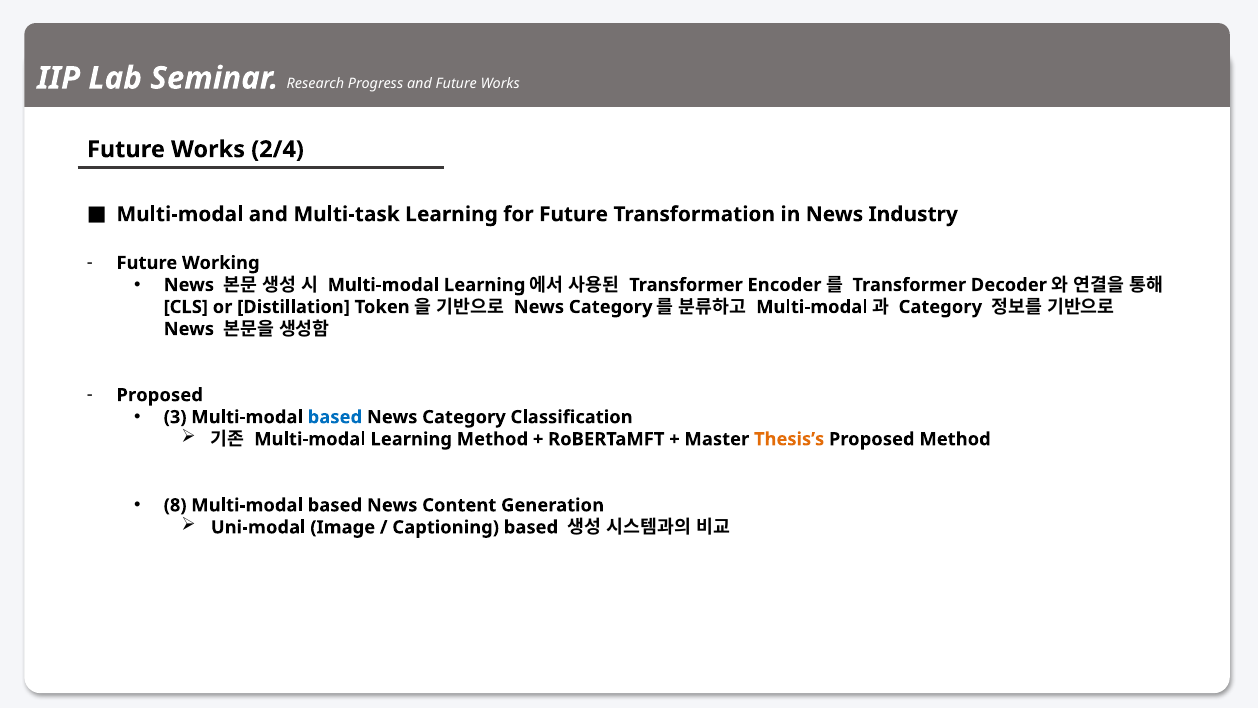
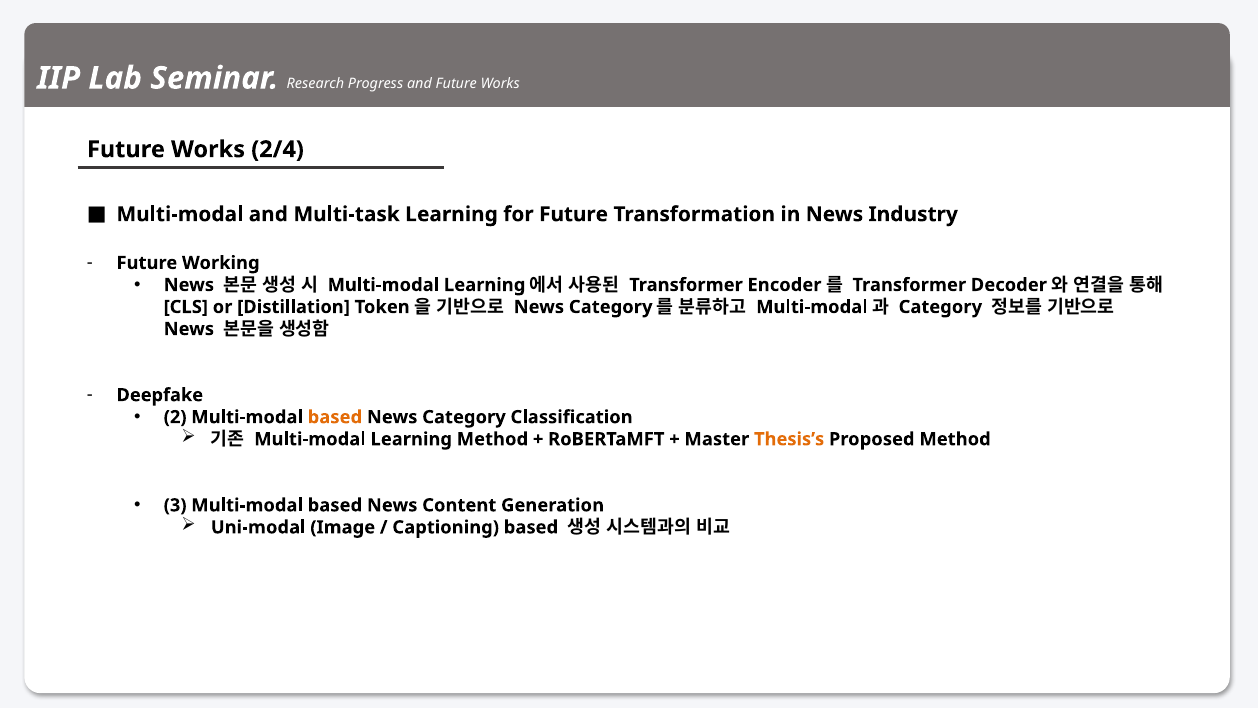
Proposed: Proposed -> Deepfake (160, 395)
3: 3 -> 2 (175, 417)
based colour: blue -> orange (335, 417)
8: 8 -> 3 (175, 505)
